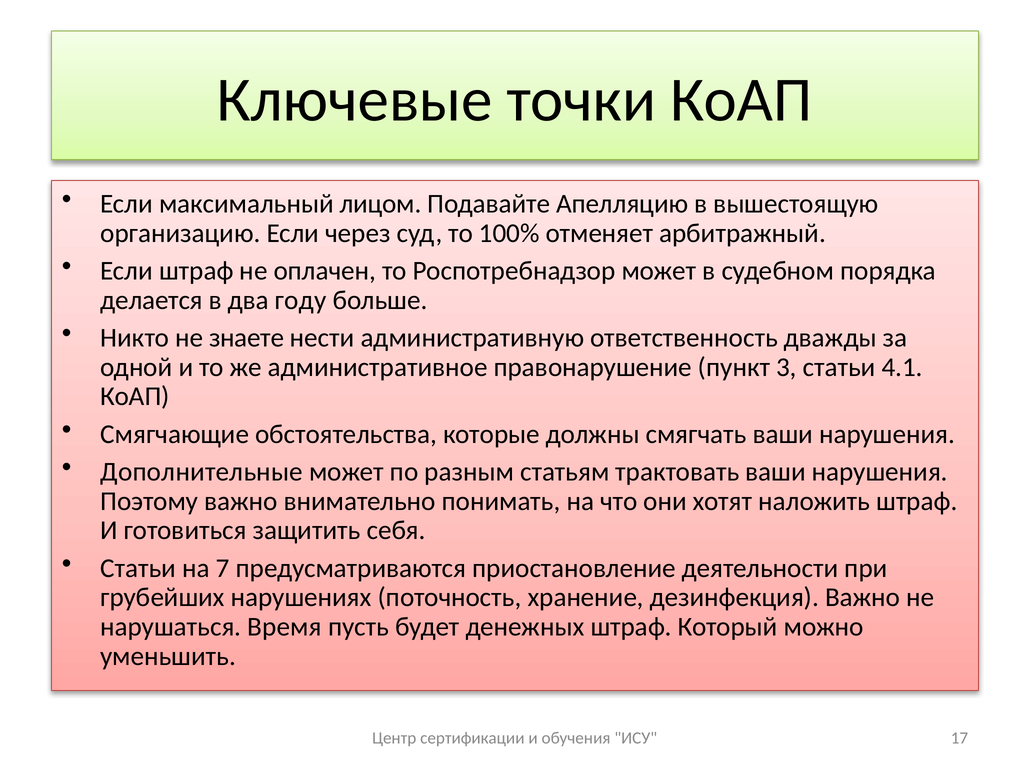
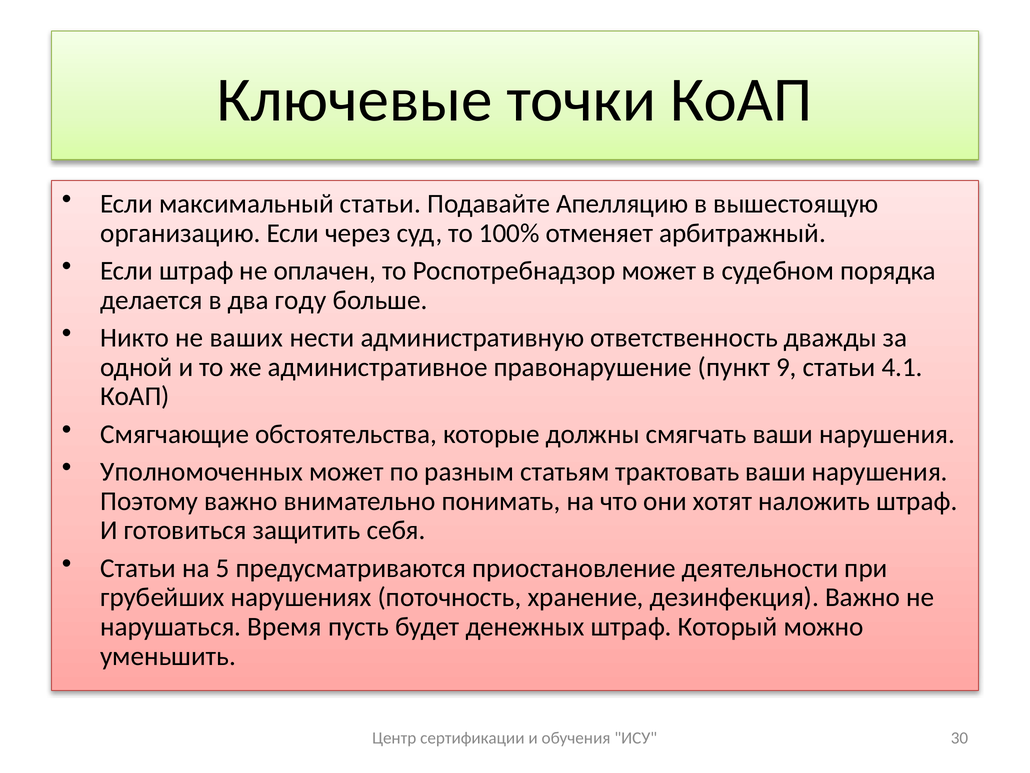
максимальный лицом: лицом -> статьи (380, 204)
знаете: знаете -> ваших (246, 338)
3: 3 -> 9 (786, 367)
Дополнительные: Дополнительные -> Уполномоченных (202, 471)
7: 7 -> 5 (223, 568)
17: 17 -> 30 (960, 738)
